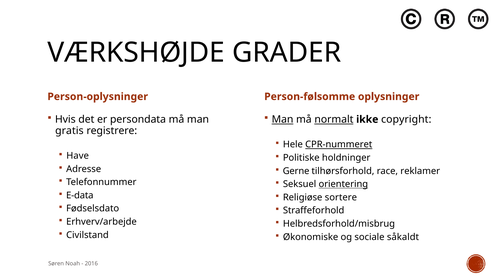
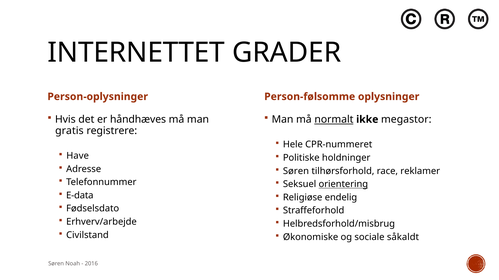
VÆRKSHØJDE: VÆRKSHØJDE -> INTERNETTET (136, 53)
persondata: persondata -> håndhæves (138, 120)
Man underline: present -> none (283, 120)
copyright: copyright -> megastor (406, 120)
CPR-nummeret underline: present -> none (339, 145)
Gerne: Gerne -> Søren (296, 171)
sortere: sortere -> endelig (341, 198)
